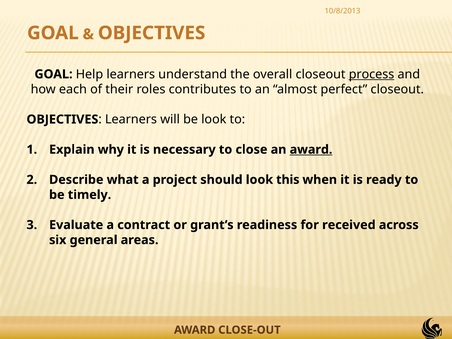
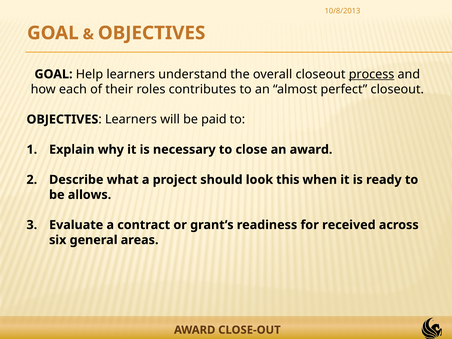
be look: look -> paid (214, 119)
award underline: present -> none (311, 150)
timely: timely -> allows (90, 195)
